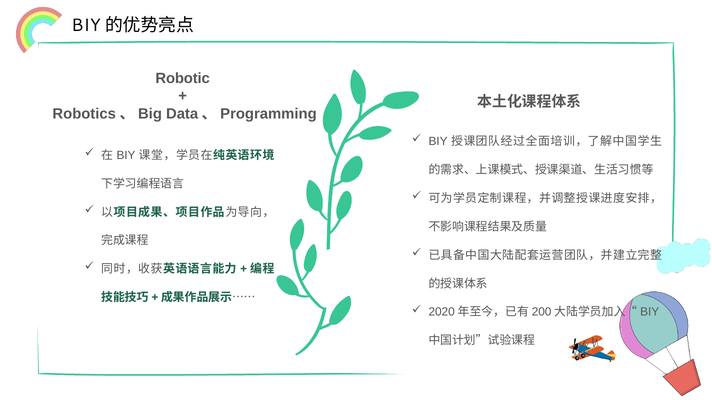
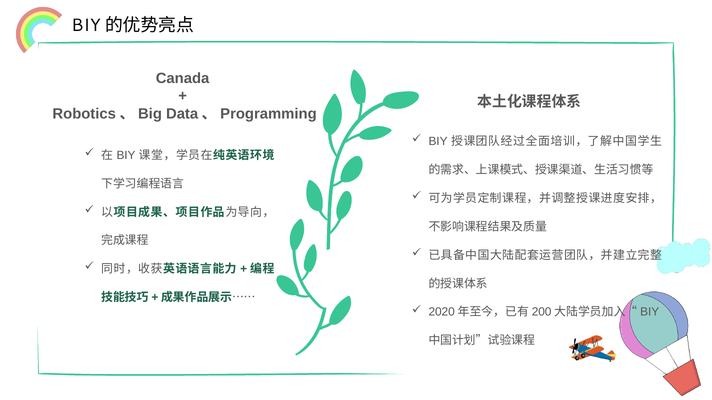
Robotic: Robotic -> Canada (183, 78)
